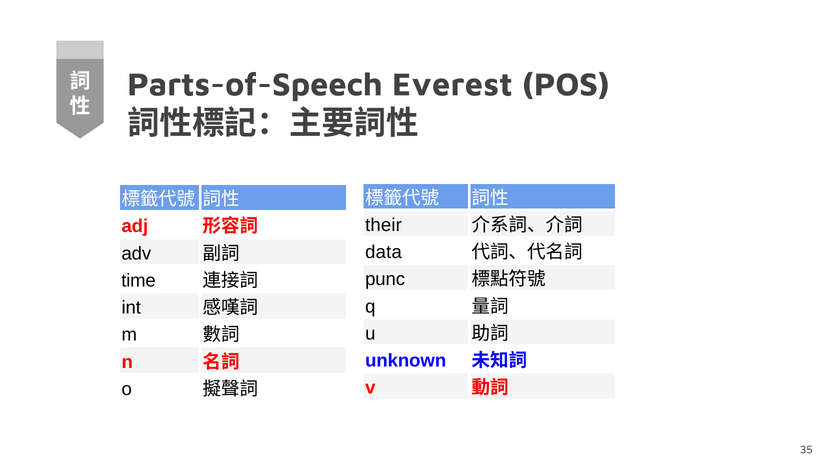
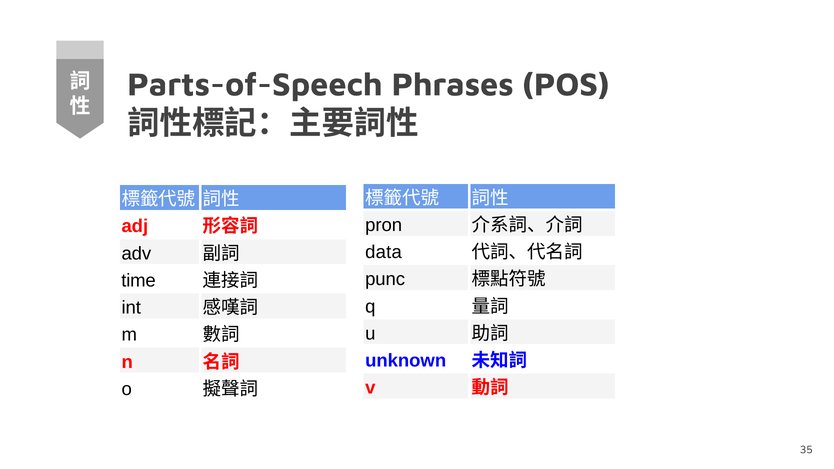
Everest: Everest -> Phrases (453, 85)
their: their -> pron (384, 225)
